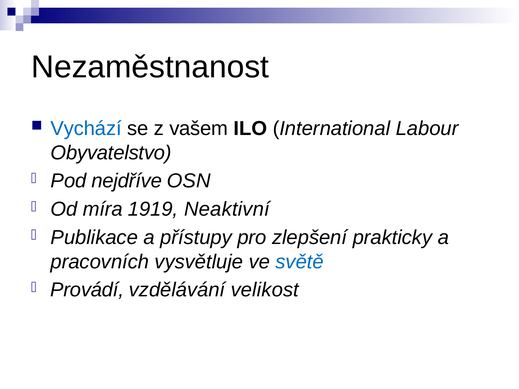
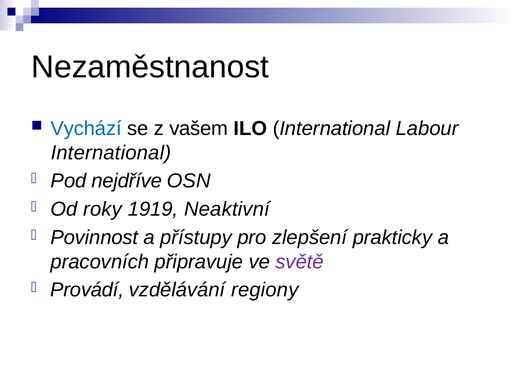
Obyvatelstvo: Obyvatelstvo -> International (111, 153)
míra: míra -> roky (103, 209)
Publikace: Publikace -> Povinnost (94, 238)
vysvětluje: vysvětluje -> připravuje (199, 262)
světě colour: blue -> purple (300, 262)
velikost: velikost -> regiony (265, 290)
